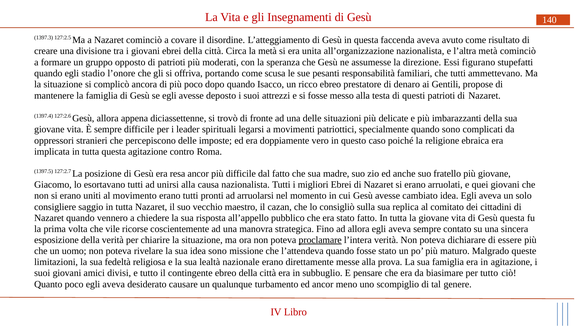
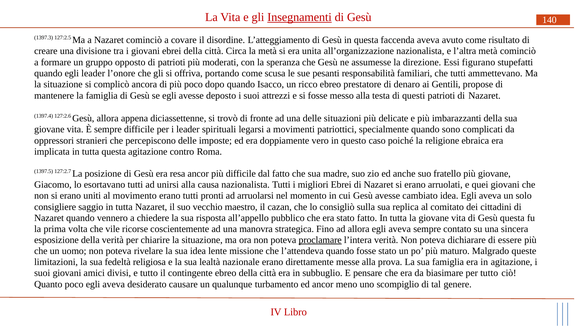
Insegnamenti underline: none -> present (299, 17)
egli stadio: stadio -> leader (93, 73)
idea sono: sono -> lente (218, 251)
